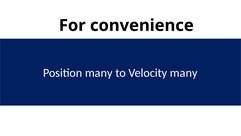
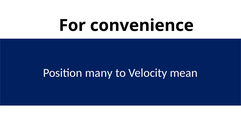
Velocity many: many -> mean (184, 73)
